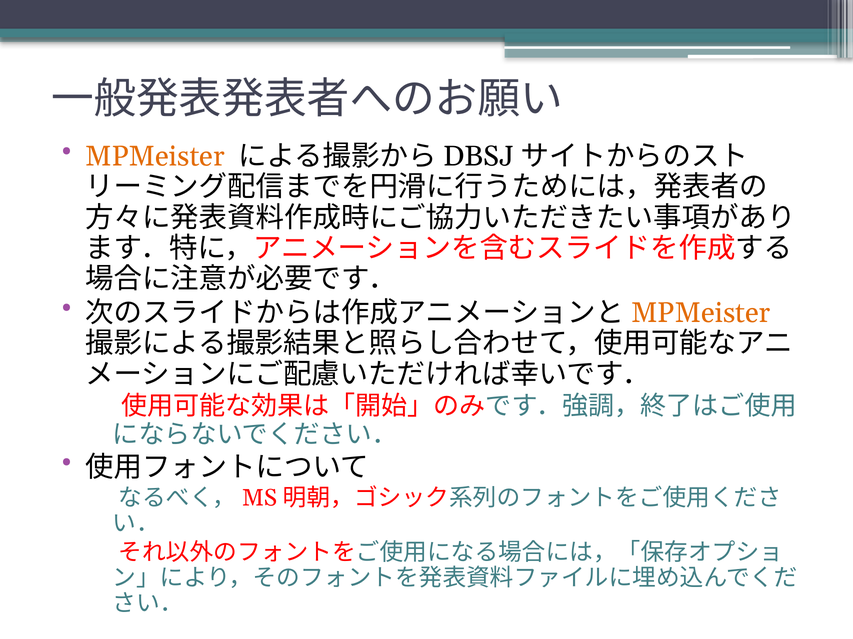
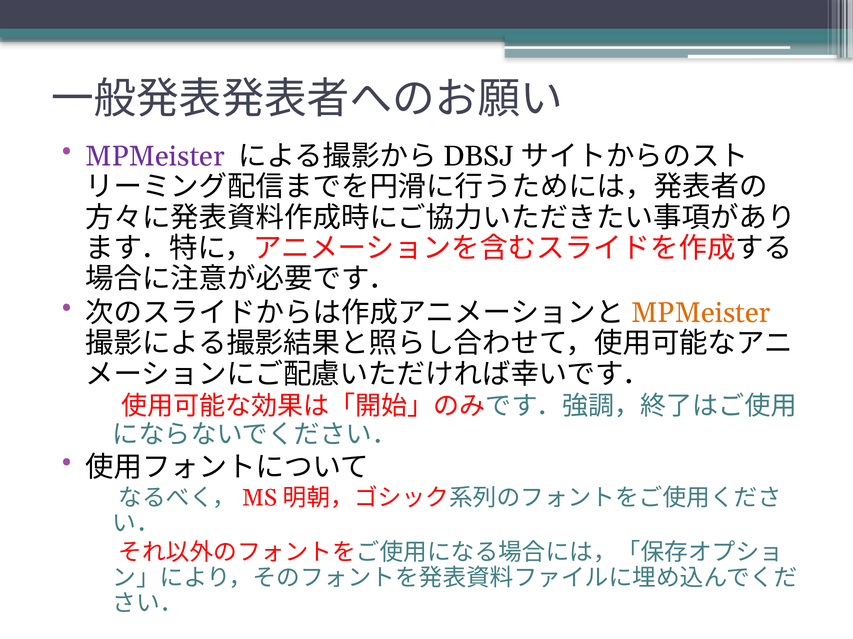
MPMeister colour: orange -> purple (155, 157)
